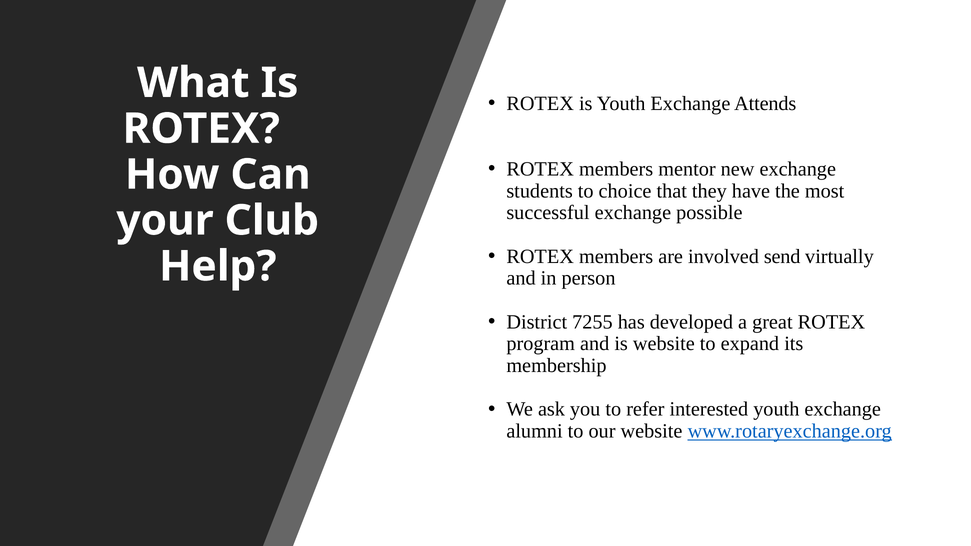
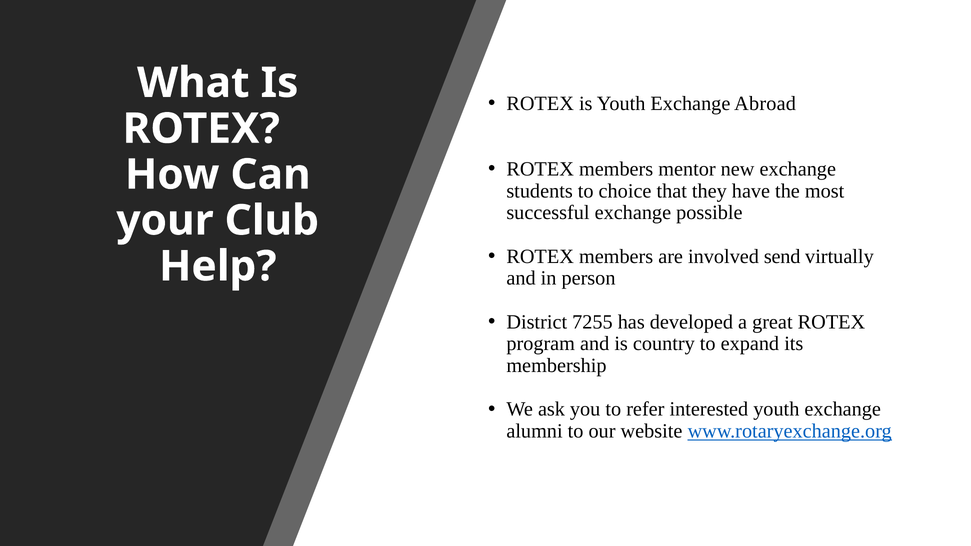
Attends: Attends -> Abroad (765, 104)
is website: website -> country (664, 344)
